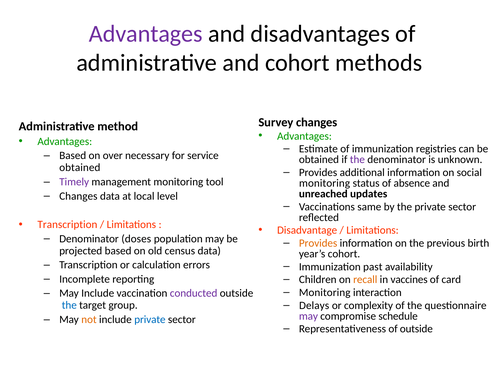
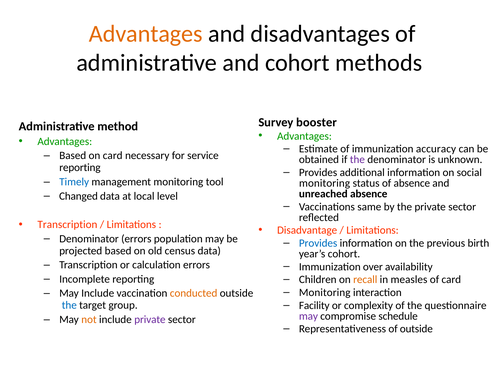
Advantages colour: purple -> orange (146, 34)
Survey changes: changes -> booster (316, 122)
registries: registries -> accuracy (436, 149)
on over: over -> card (113, 155)
obtained: obtained -> reporting (80, 167)
Timely colour: purple -> blue (74, 181)
unreached updates: updates -> absence (369, 193)
Changes: Changes -> Changed (78, 196)
Denominator doses: doses -> errors (136, 238)
Provides colour: orange -> blue (318, 243)
past: past -> over (373, 266)
vaccines: vaccines -> measles (409, 279)
conducted colour: purple -> orange (194, 293)
Delays: Delays -> Facility (314, 305)
private colour: blue -> purple (150, 319)
